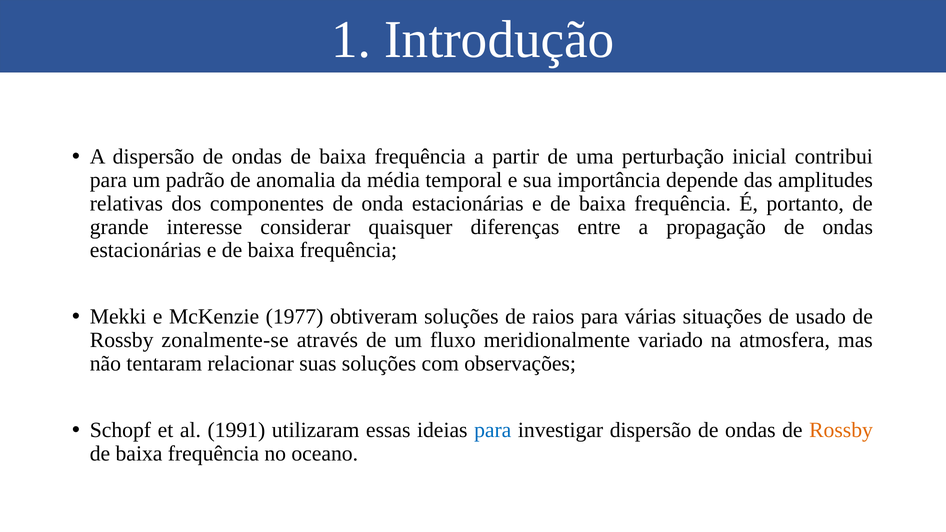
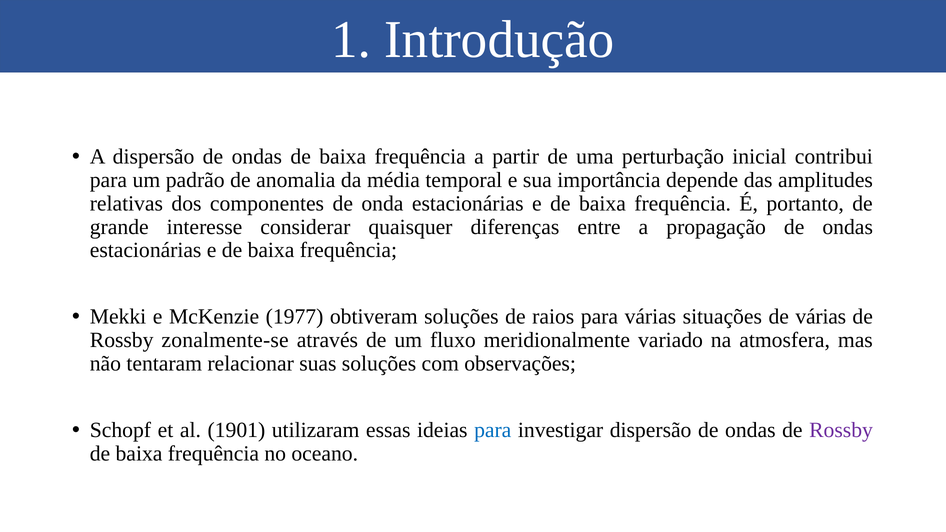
de usado: usado -> várias (821, 317)
1991: 1991 -> 1901 (236, 430)
Rossby colour: orange -> purple (841, 430)
